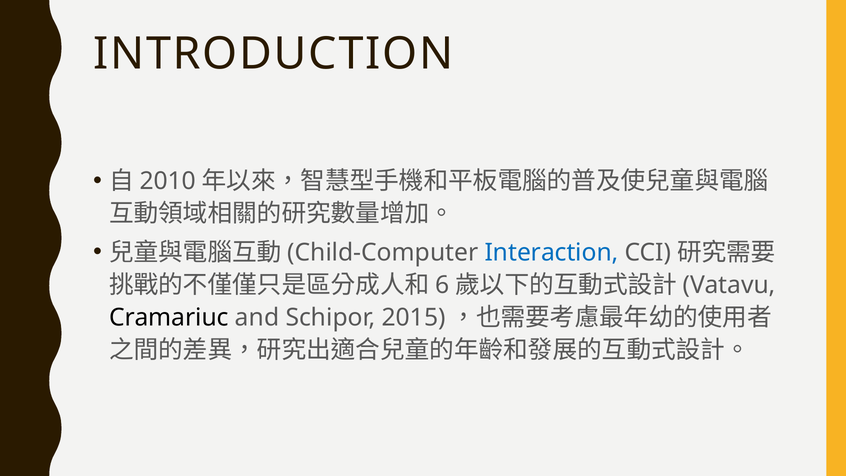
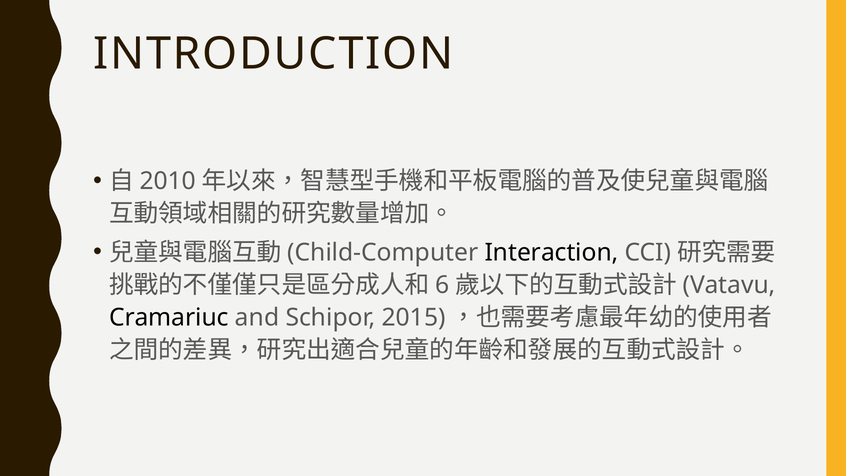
Interaction colour: blue -> black (552, 252)
